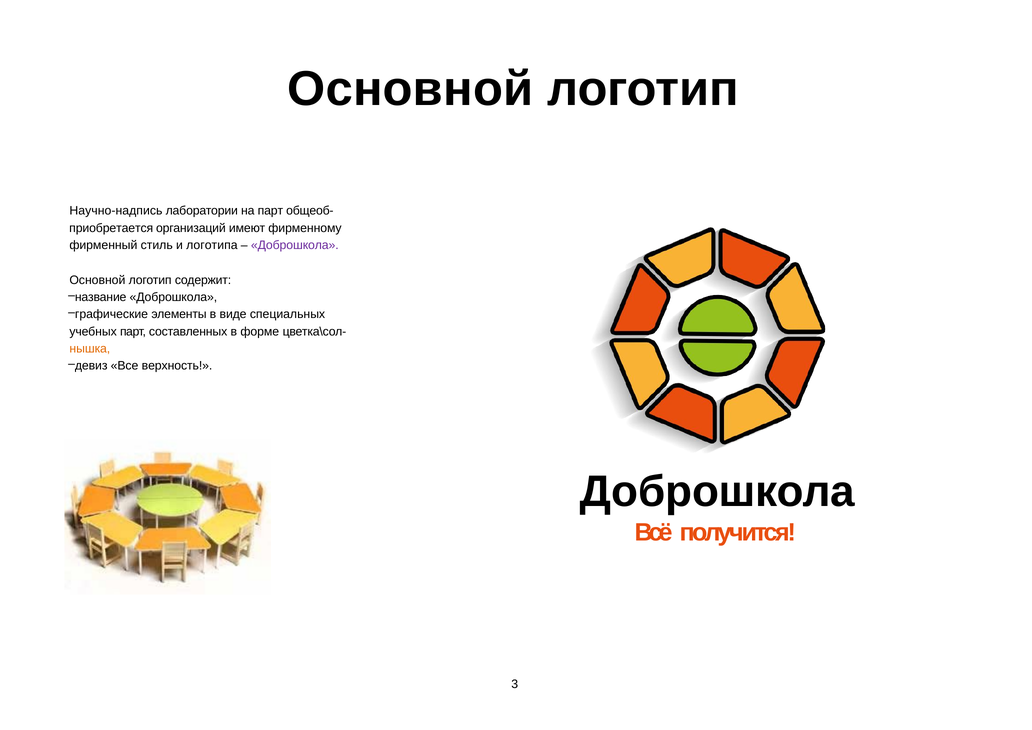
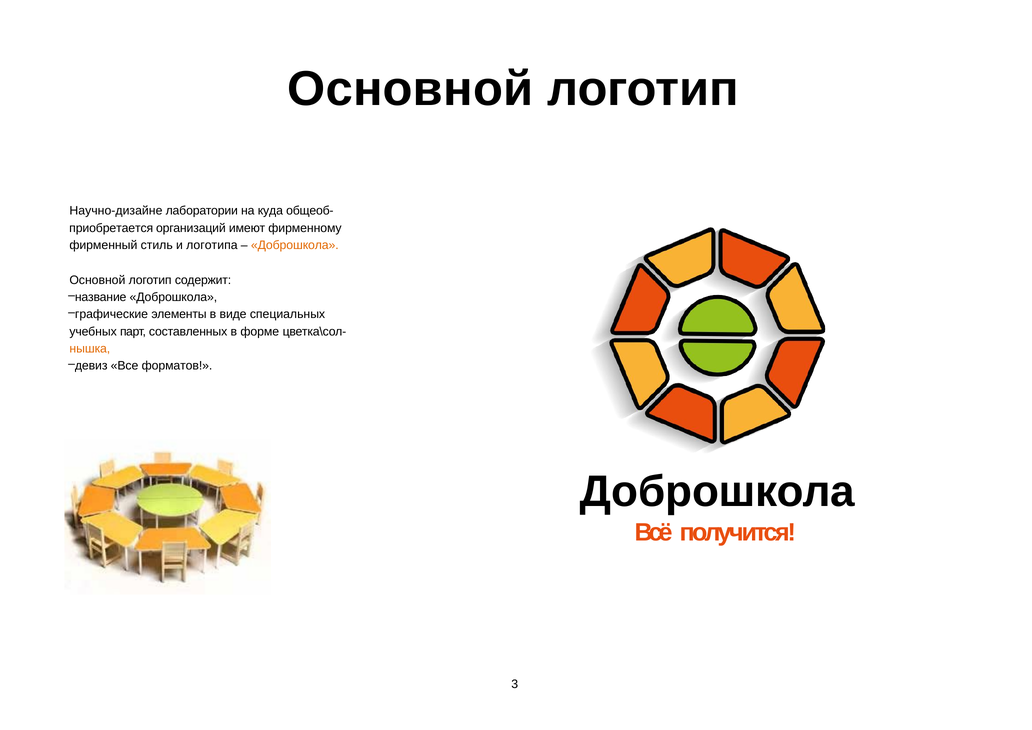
Научно-надпись: Научно-надпись -> Научно-дизайне (116, 211)
на парт: парт -> куда (270, 211)
Доброшкола colour: purple -> orange (295, 245)
верхность: верхность -> форматов (177, 366)
